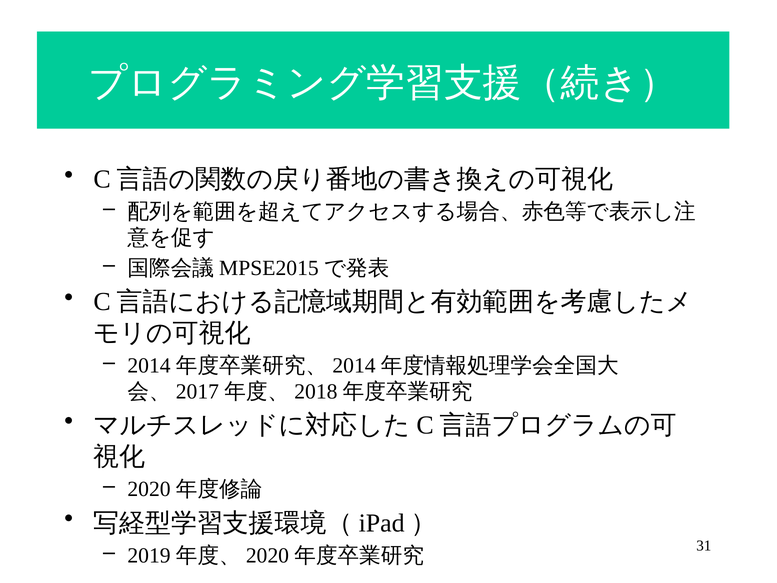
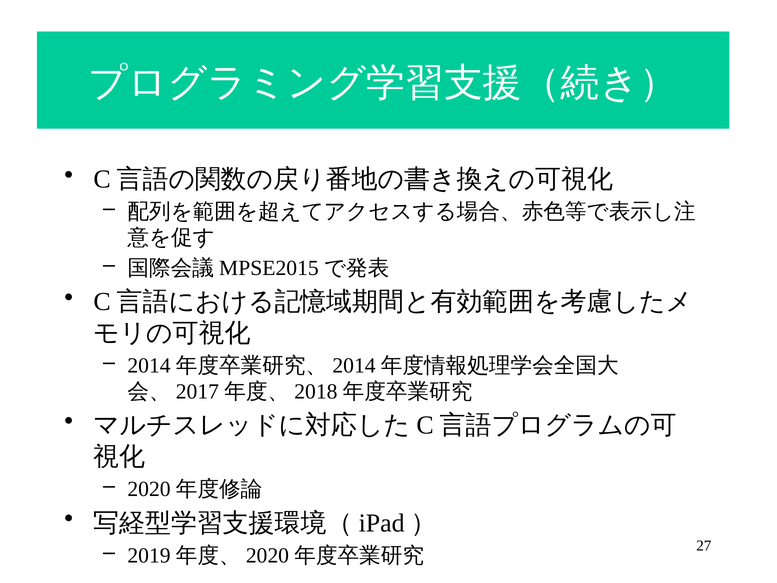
31: 31 -> 27 (704, 546)
